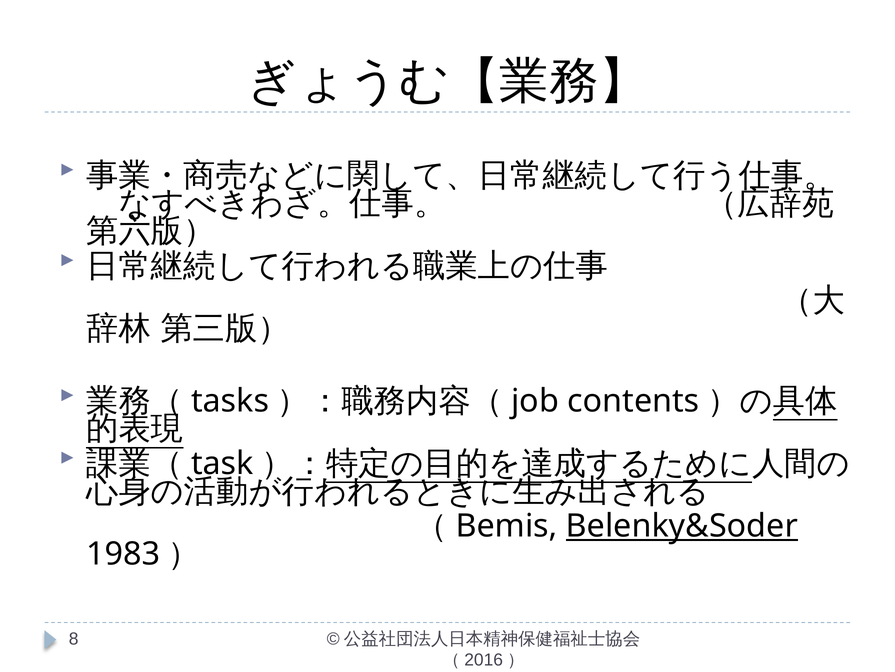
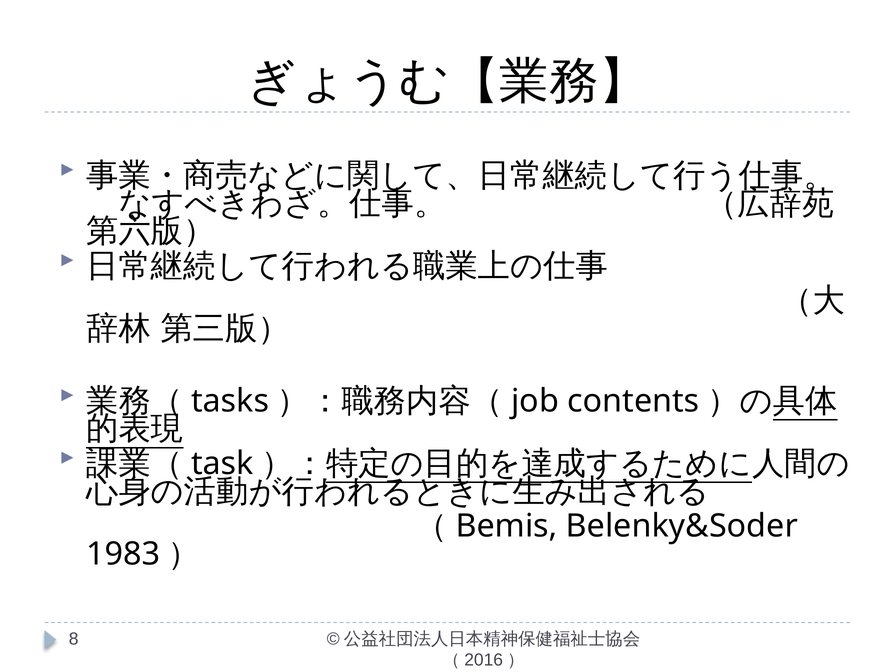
Belenky&Soder underline: present -> none (682, 525)
